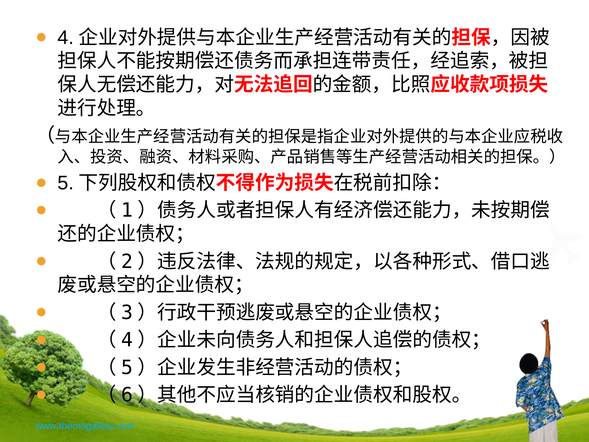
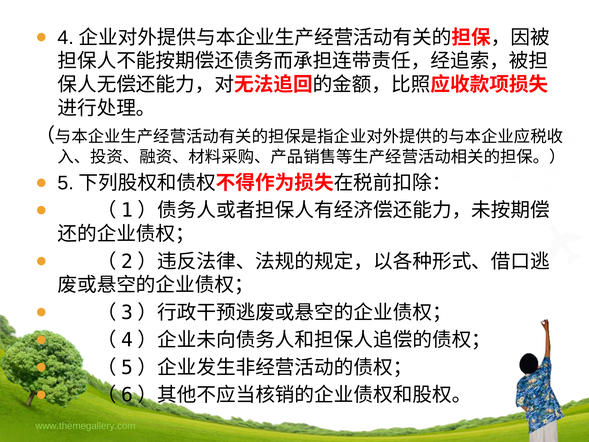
www.themegallery.com colour: light blue -> light green (85, 426)
